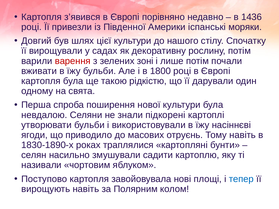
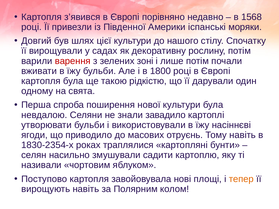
1436: 1436 -> 1568 (252, 17)
підкорені: підкорені -> завадило (166, 115)
1830-1890-х: 1830-1890-х -> 1830-2354-х (47, 145)
тепер colour: blue -> orange (241, 179)
